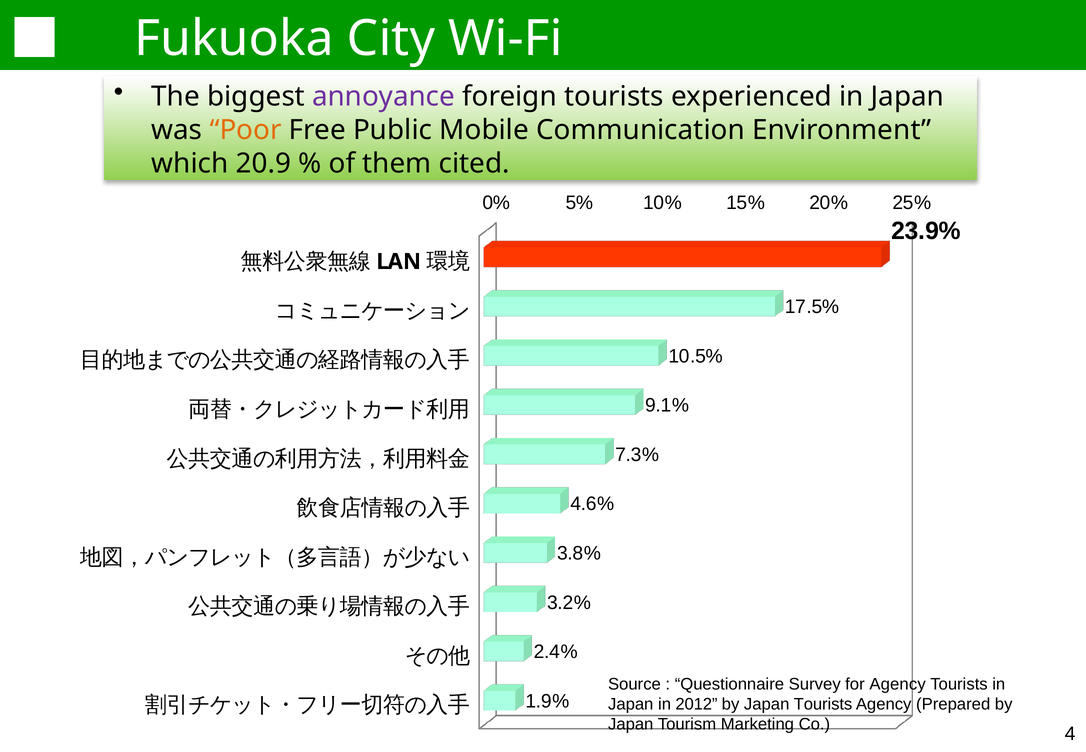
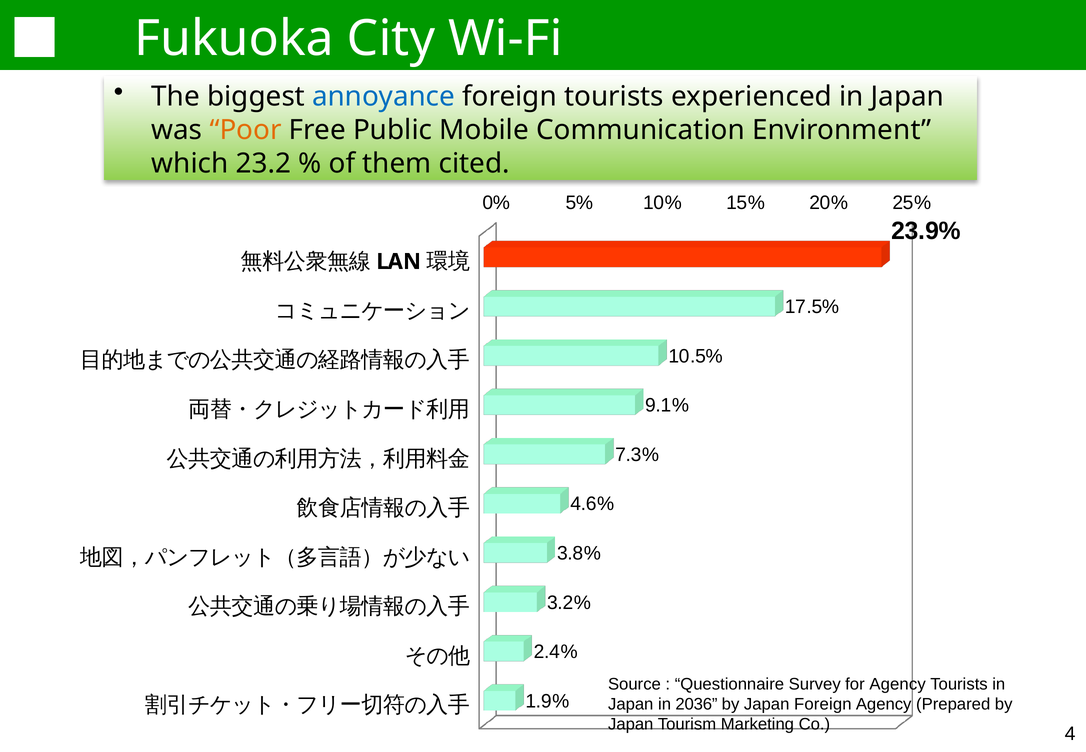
annoyance colour: purple -> blue (384, 96)
20.9: 20.9 -> 23.2 (263, 163)
2012: 2012 -> 2036 (696, 704)
Japan Tourists: Tourists -> Foreign (823, 704)
